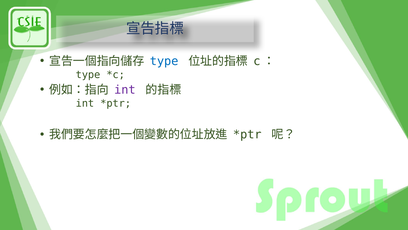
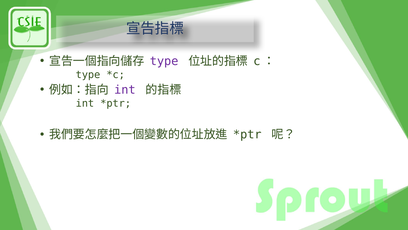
type colour: blue -> purple (164, 61)
